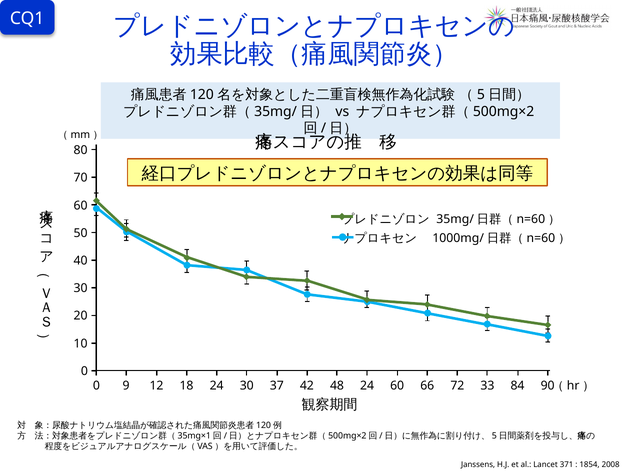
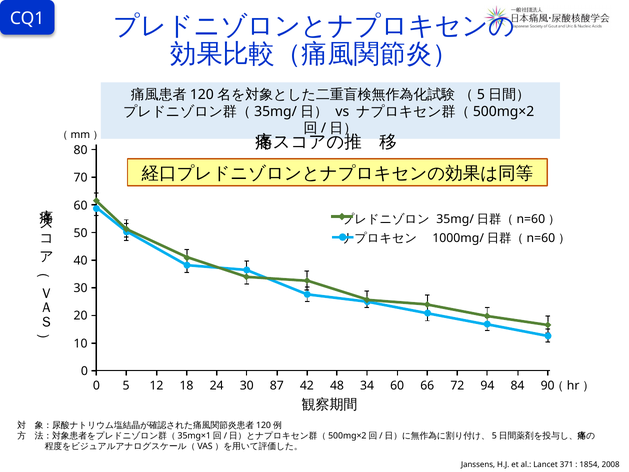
9: 9 -> 5 (126, 386)
37: 37 -> 87 (277, 386)
42 24: 24 -> 34 (367, 386)
33: 33 -> 94 (487, 386)
